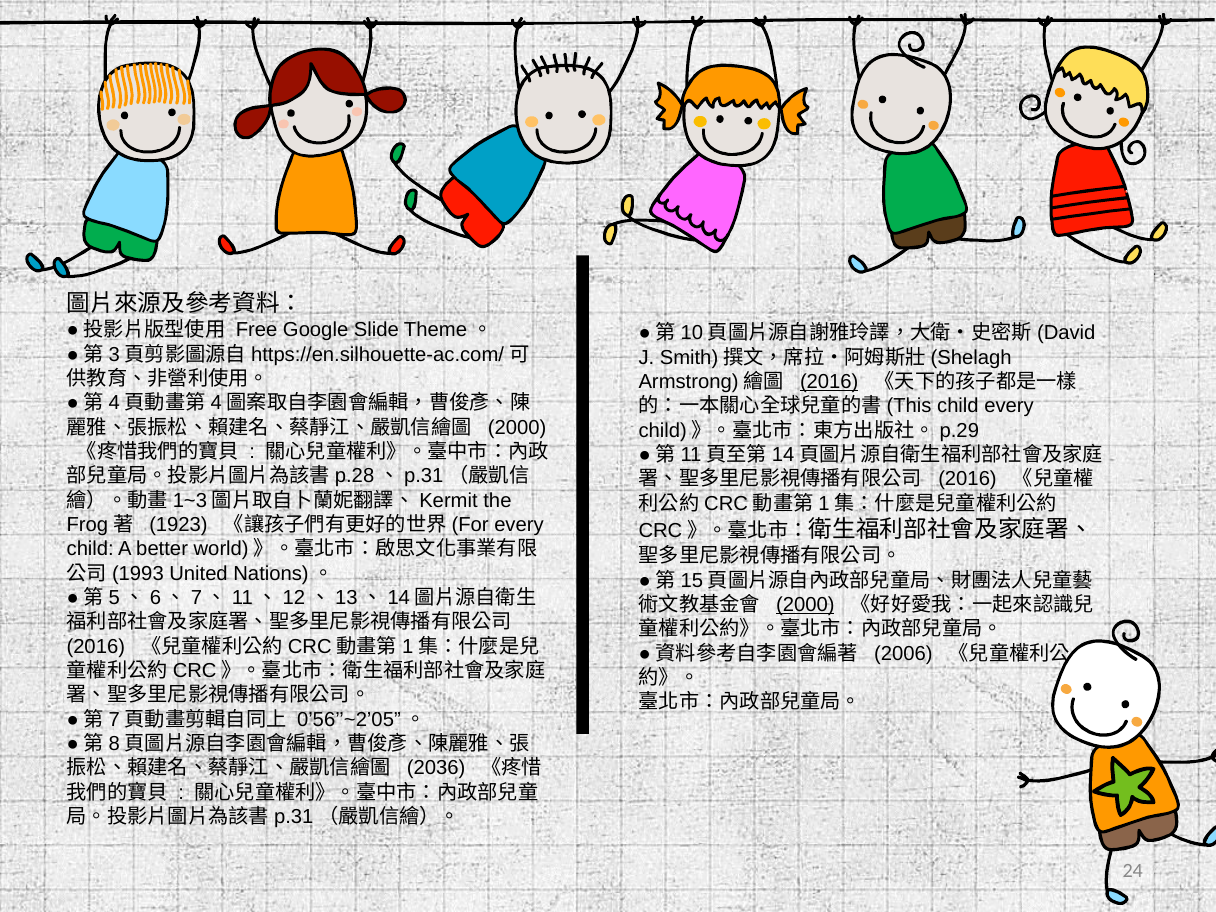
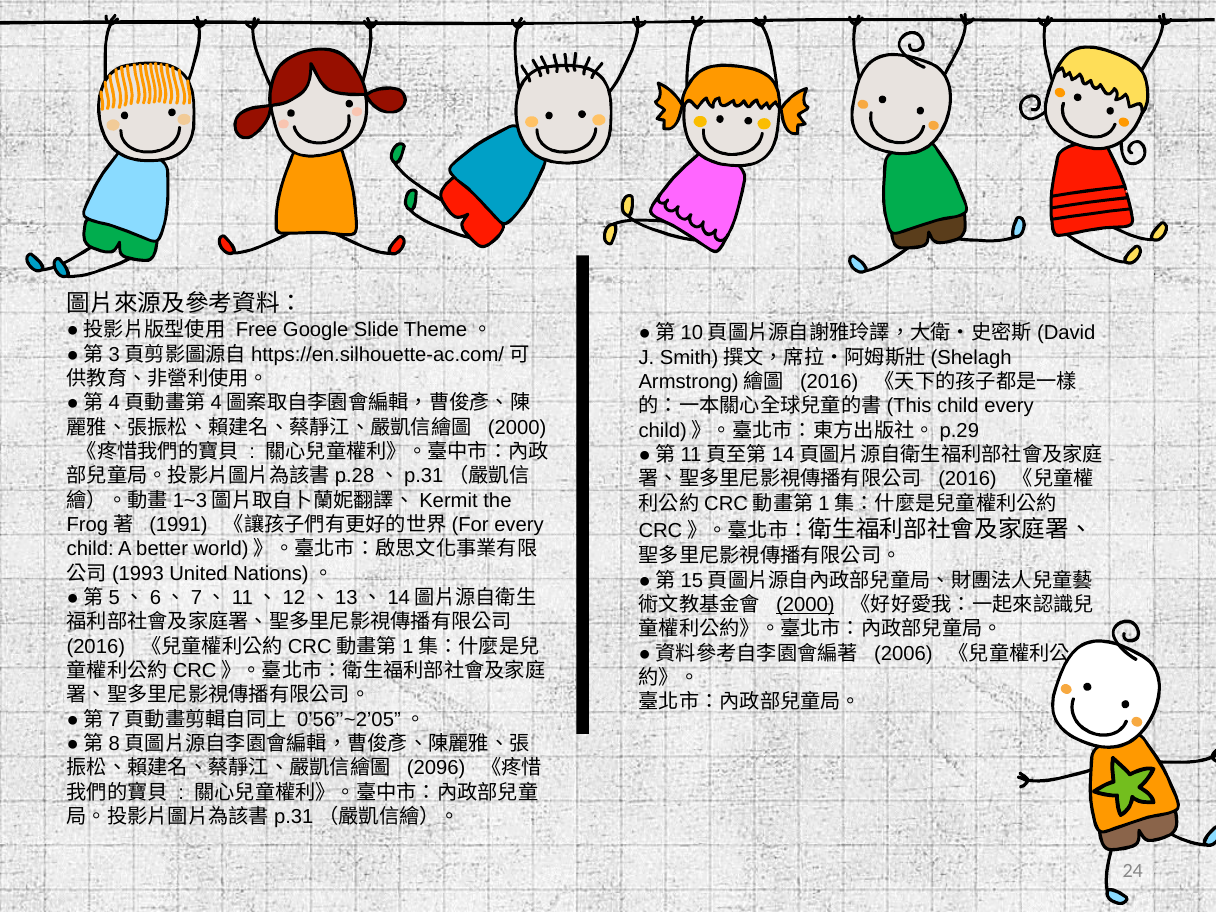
2016 underline: present -> none (829, 382)
1923: 1923 -> 1991 (178, 525)
2036: 2036 -> 2096 (436, 768)
